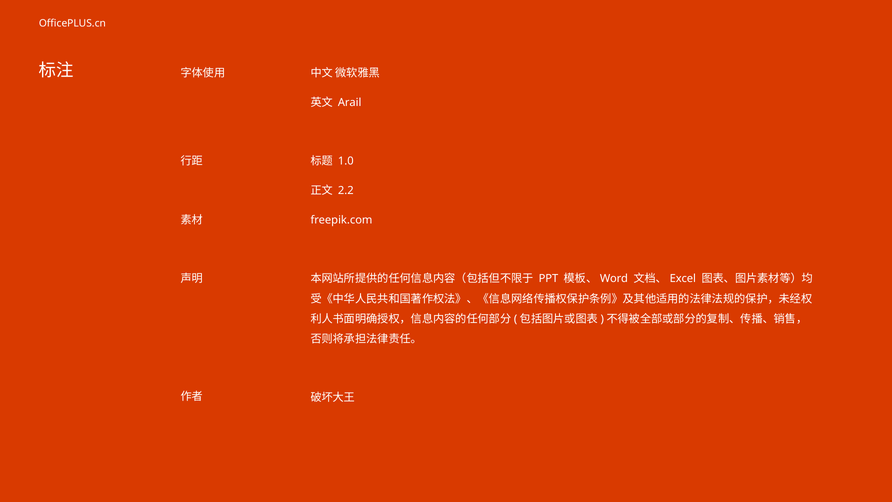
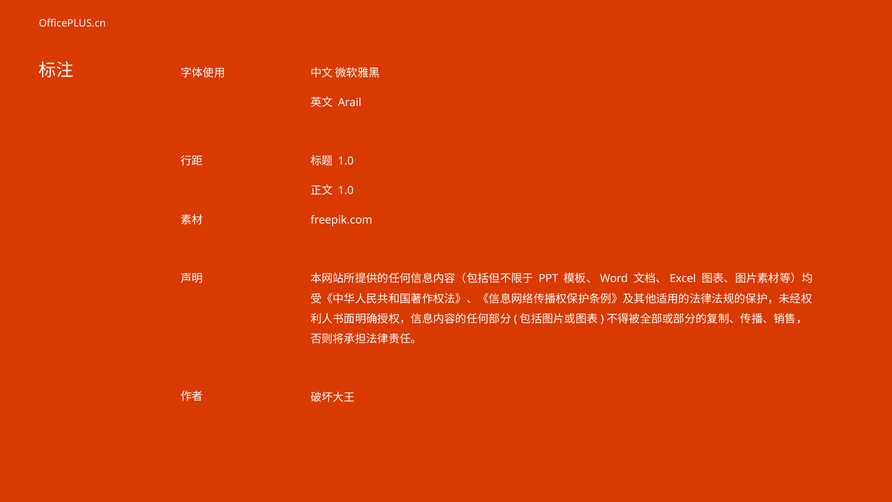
2.2: 2.2 -> 1.0 (346, 191)
